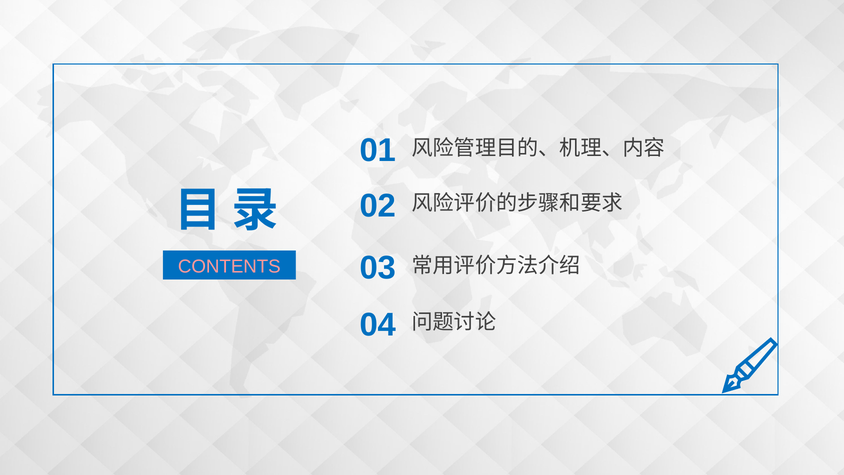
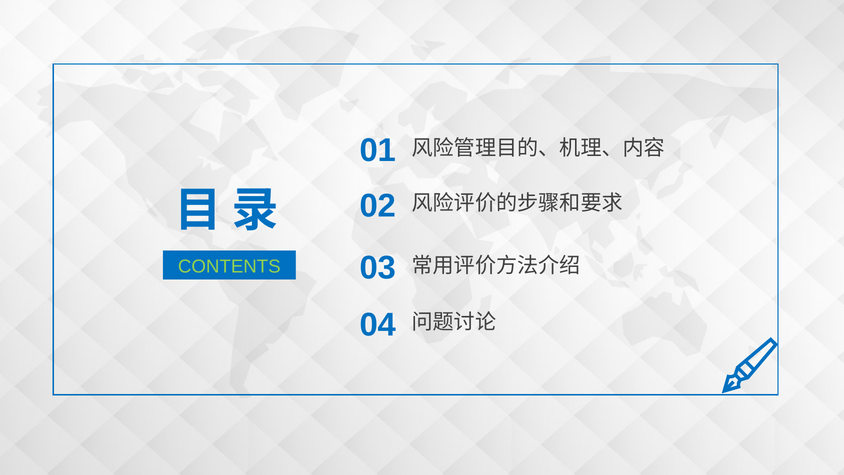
CONTENTS colour: pink -> light green (229, 266)
